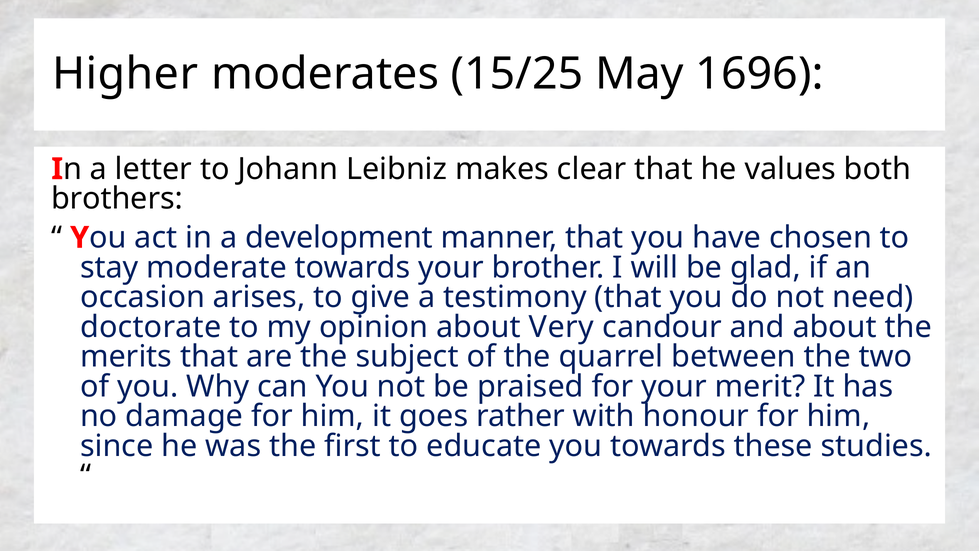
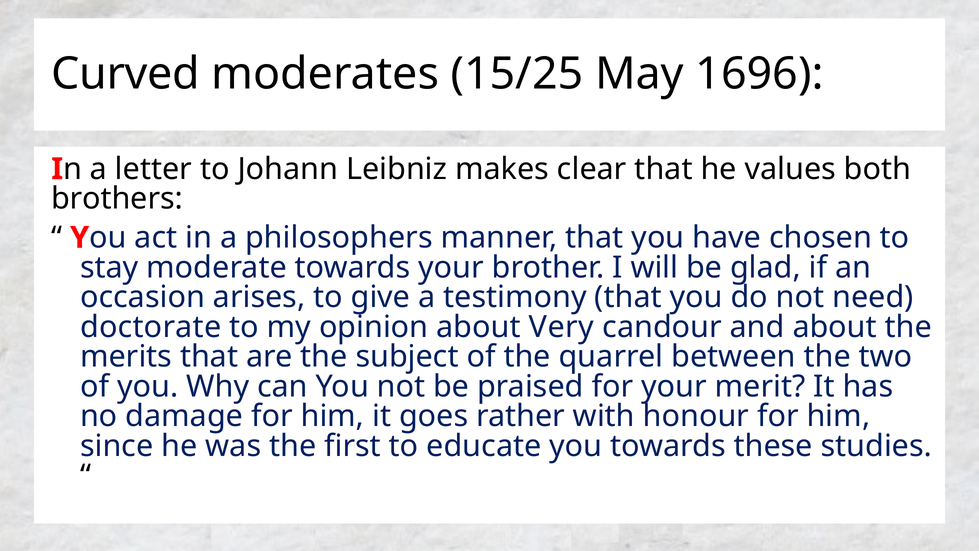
Higher: Higher -> Curved (126, 74)
development: development -> philosophers (339, 238)
